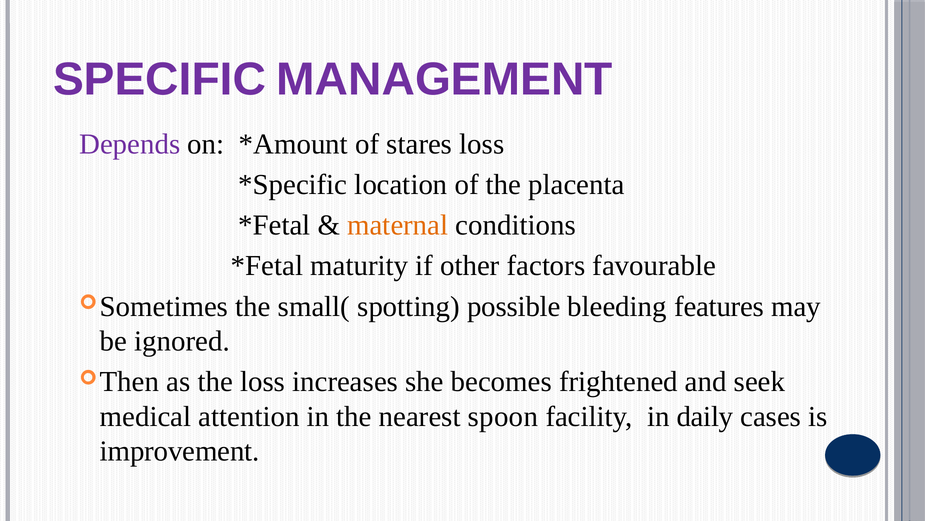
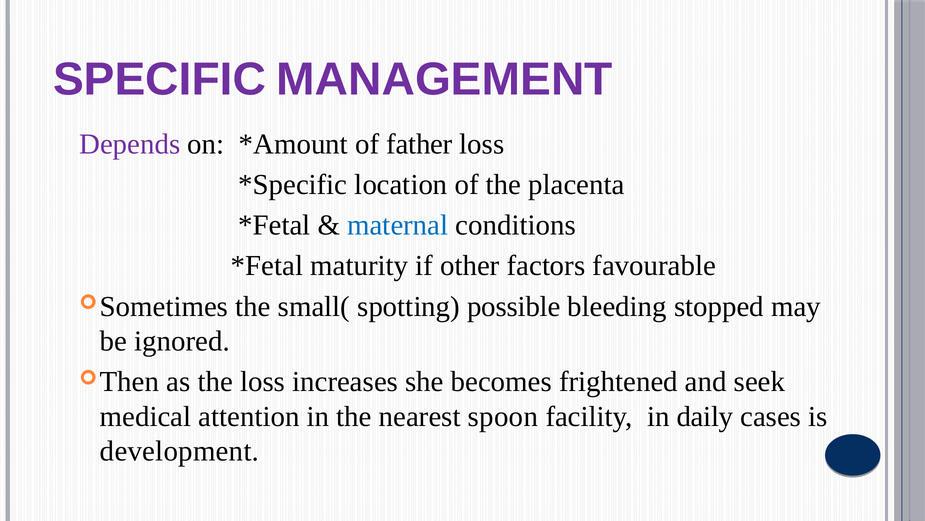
stares: stares -> father (419, 144)
maternal colour: orange -> blue (398, 225)
features: features -> stopped (719, 306)
improvement: improvement -> development (179, 451)
